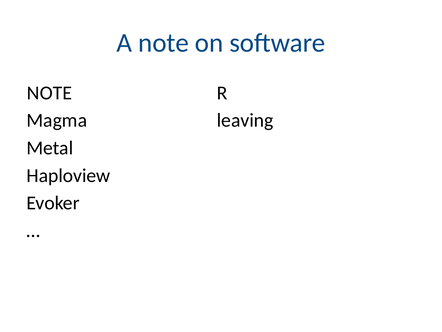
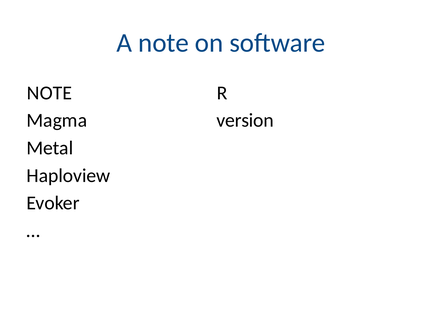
leaving: leaving -> version (245, 120)
